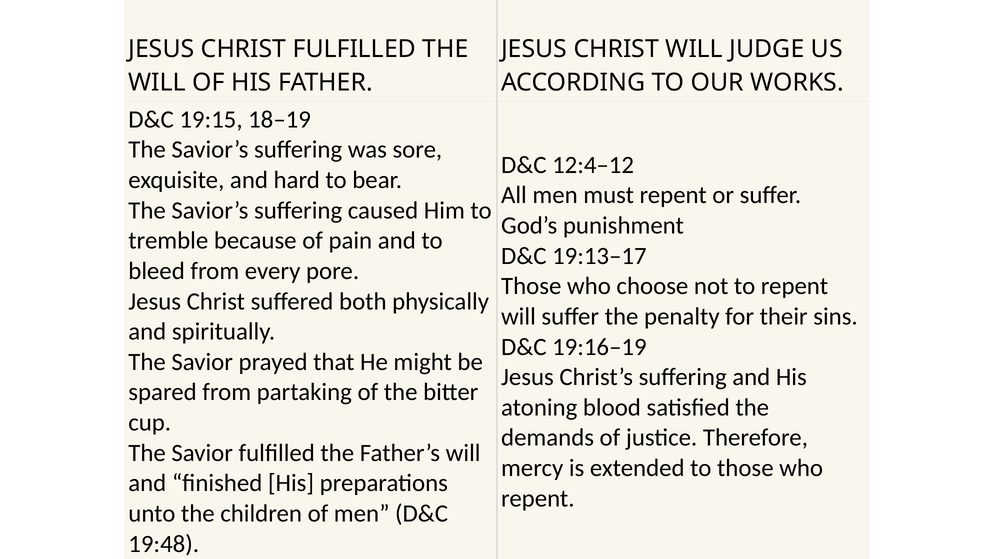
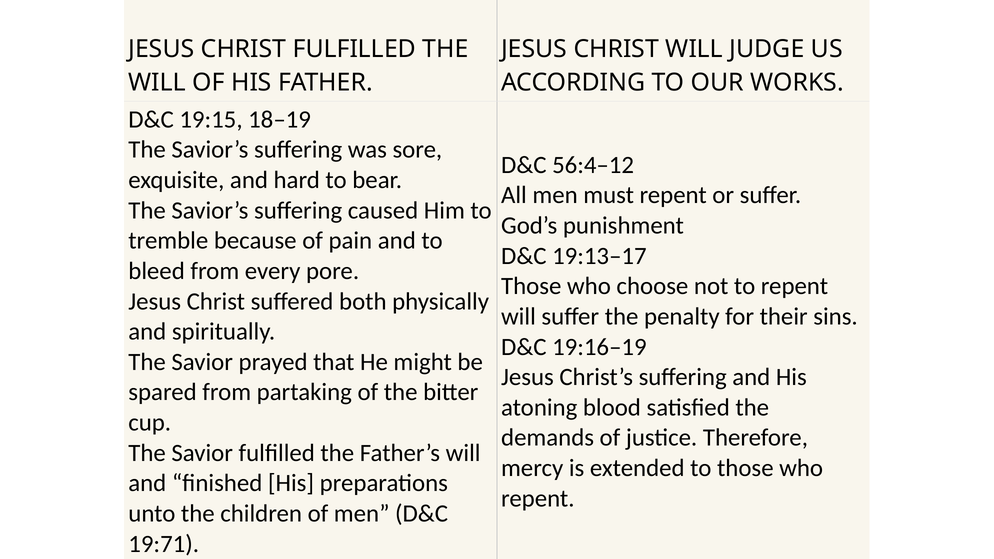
12:4–12: 12:4–12 -> 56:4–12 (593, 165)
19:48: 19:48 -> 19:71 (164, 544)
